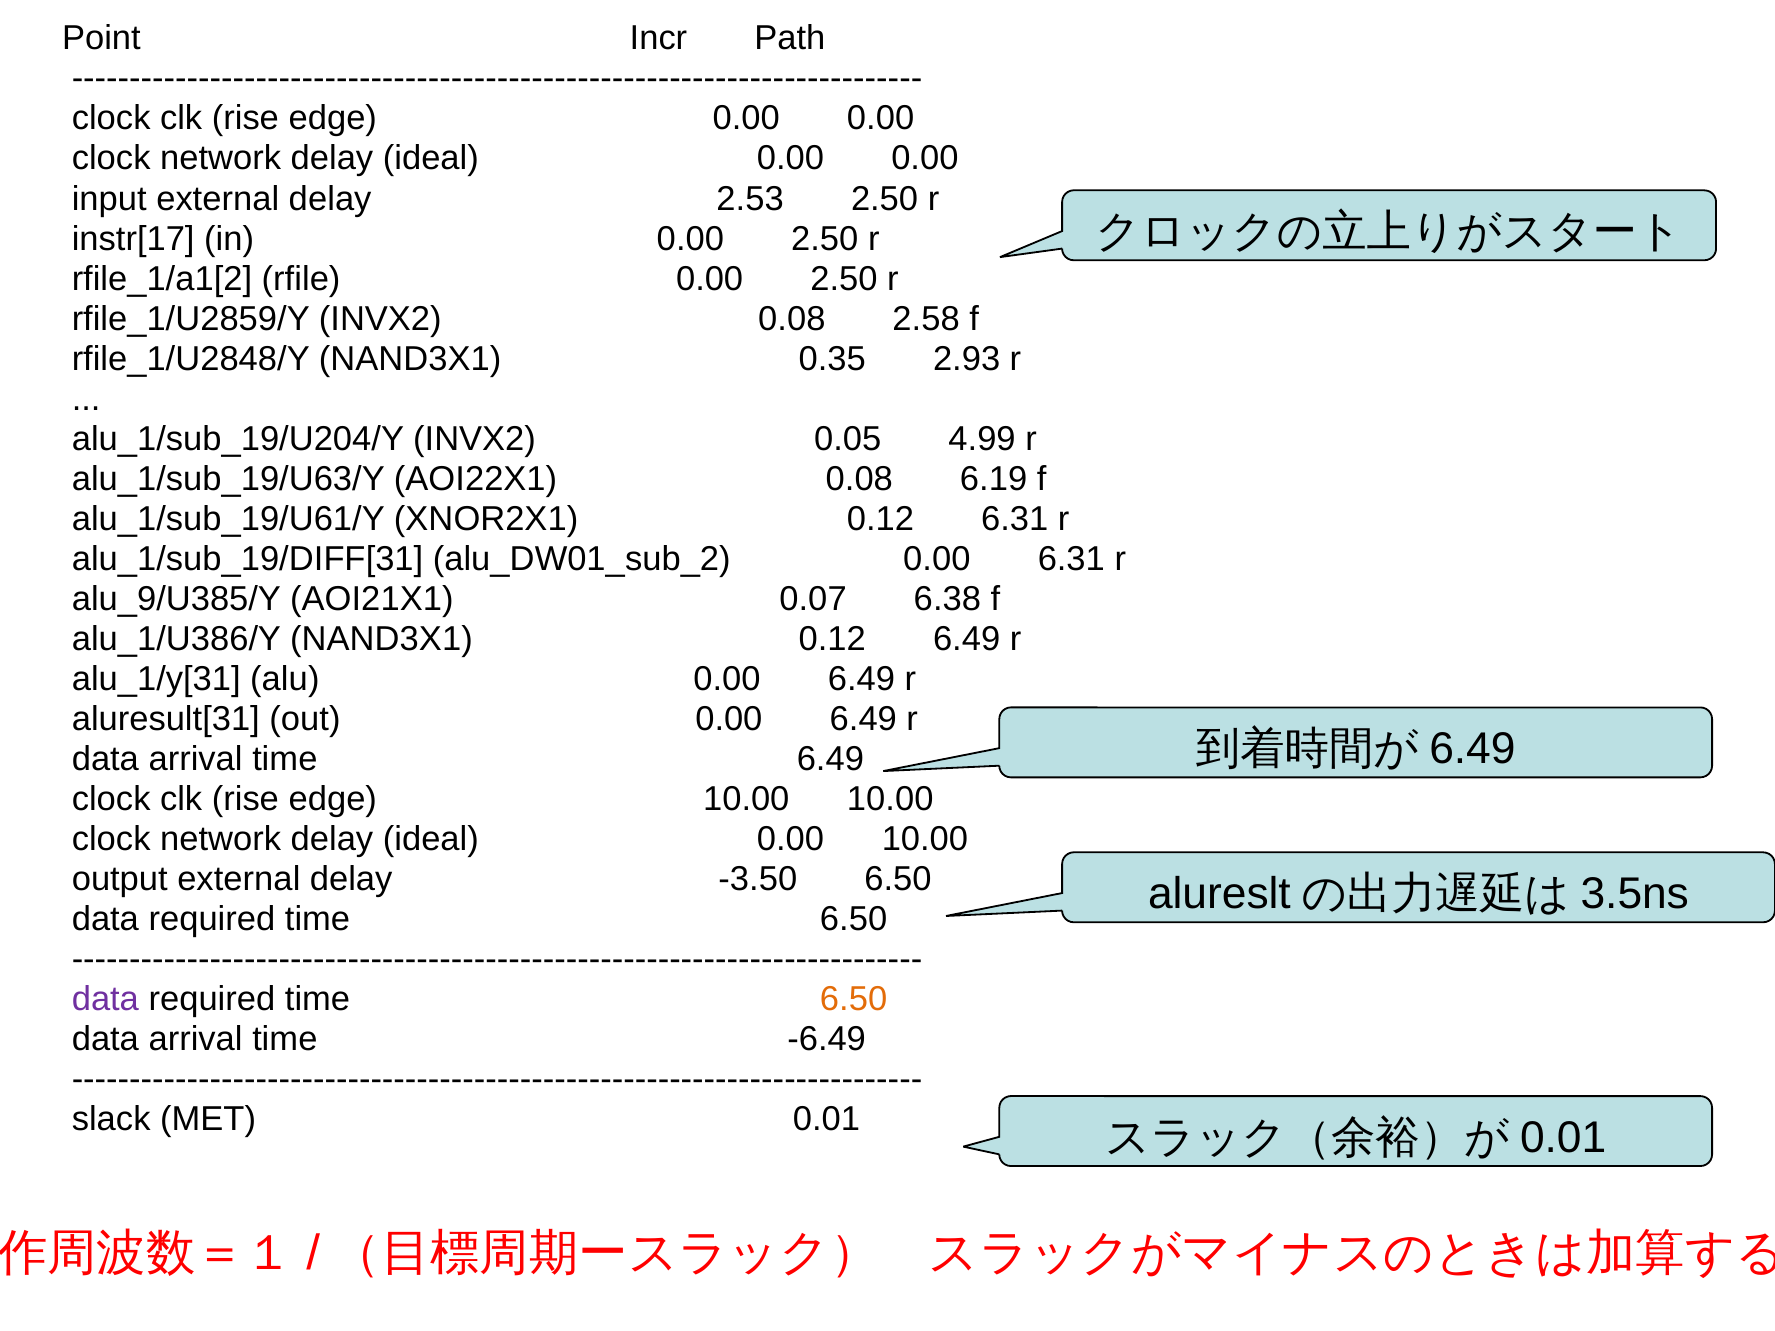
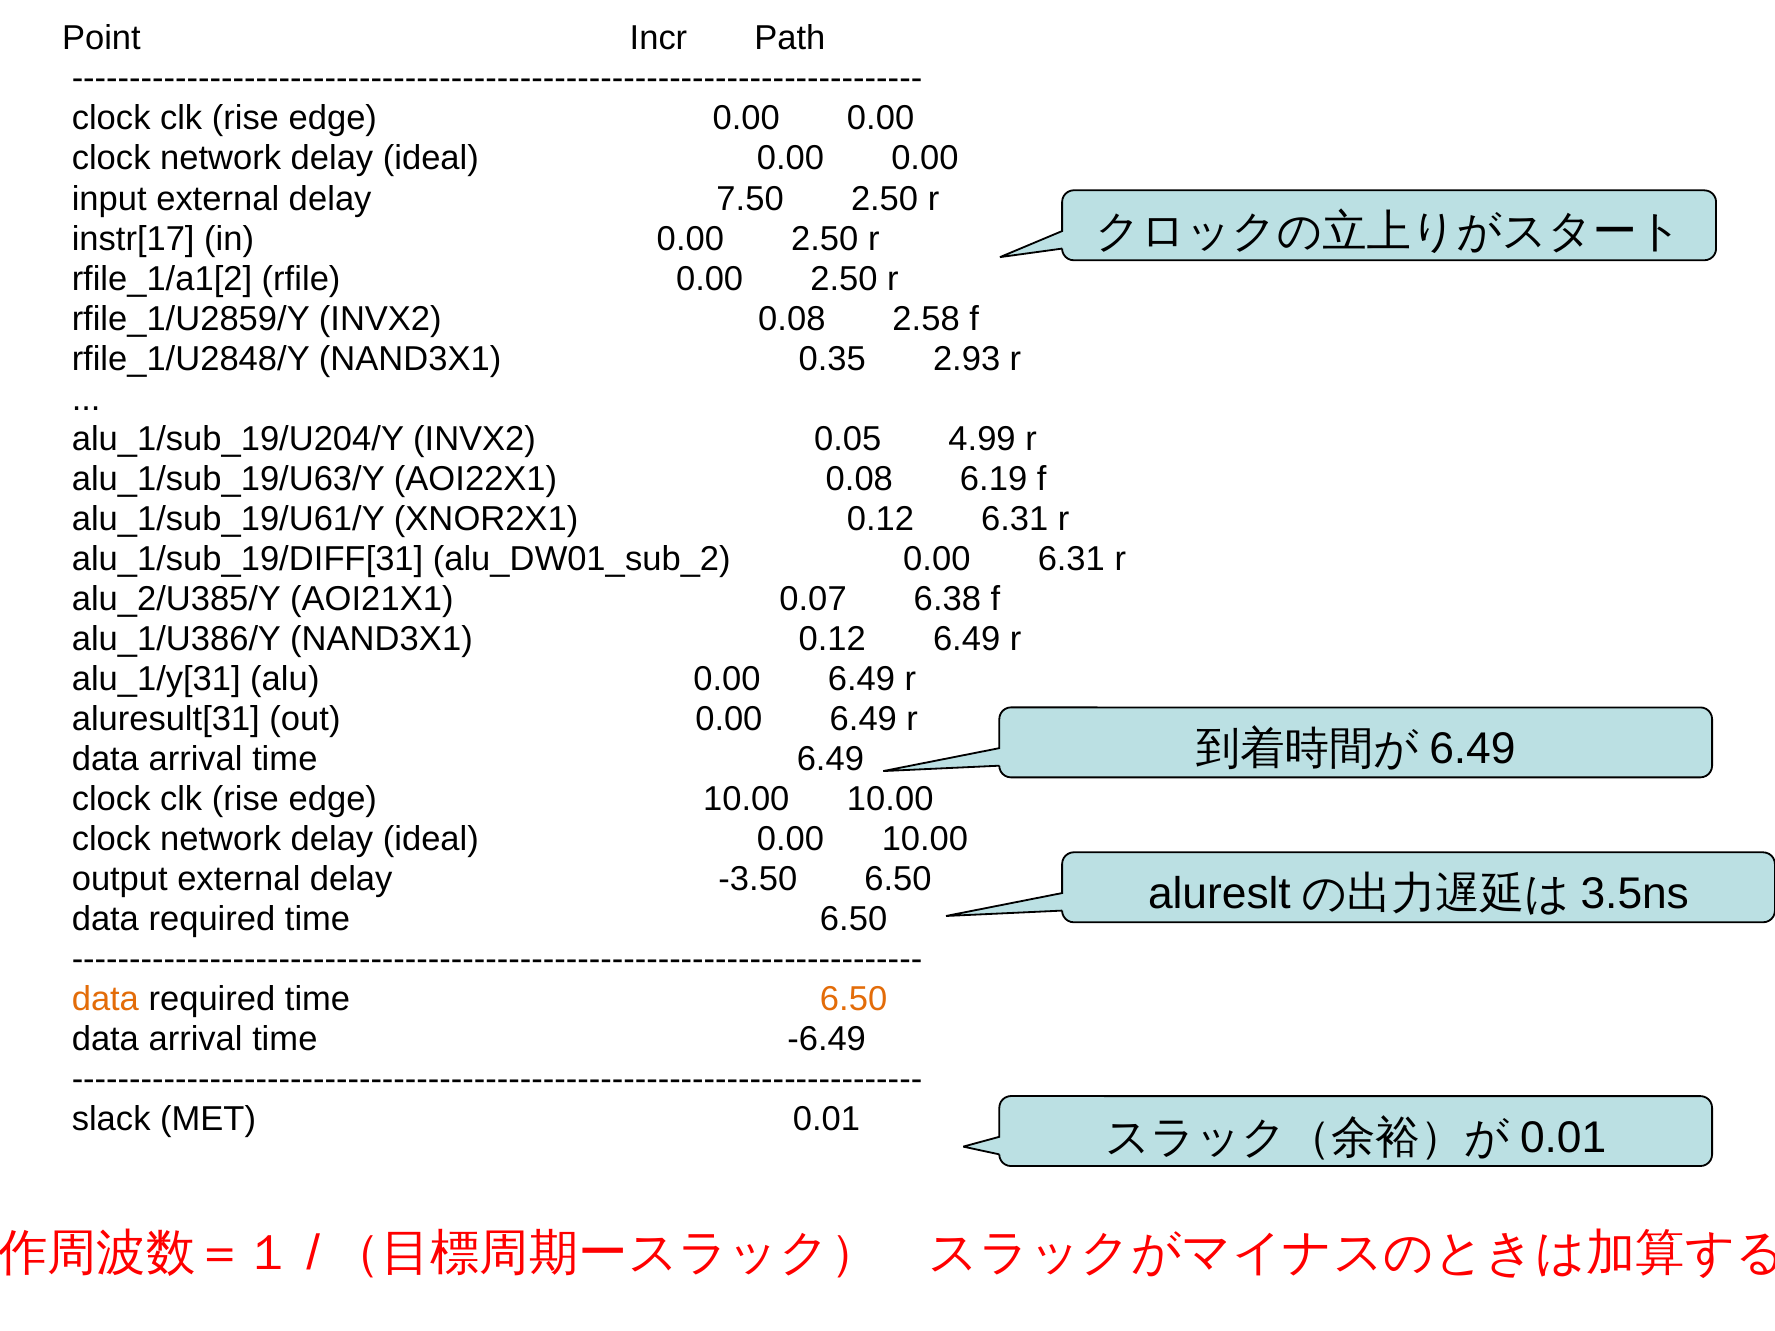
2.53: 2.53 -> 7.50 (750, 199)
alu_9/U385/Y: alu_9/U385/Y -> alu_2/U385/Y (176, 599)
data colour: purple -> orange (105, 1000)
